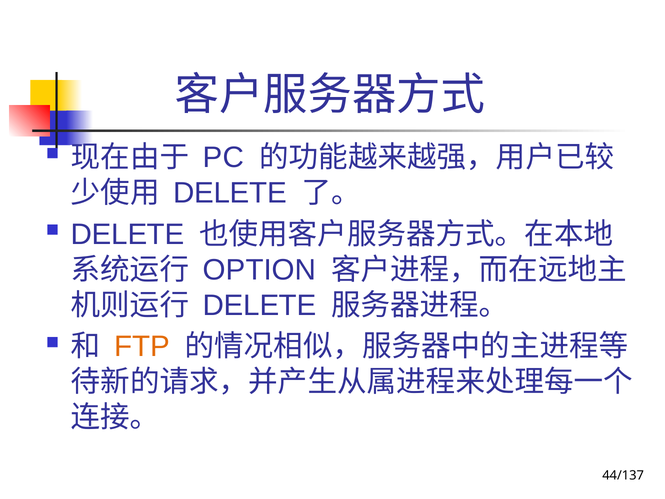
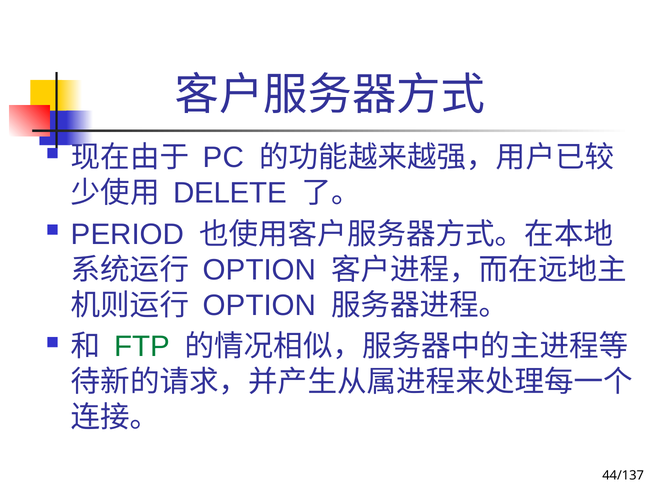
DELETE: DELETE -> PERIOD (127, 234)
DELETE: DELETE -> OPTION (259, 305)
FTP colour: orange -> green (142, 346)
